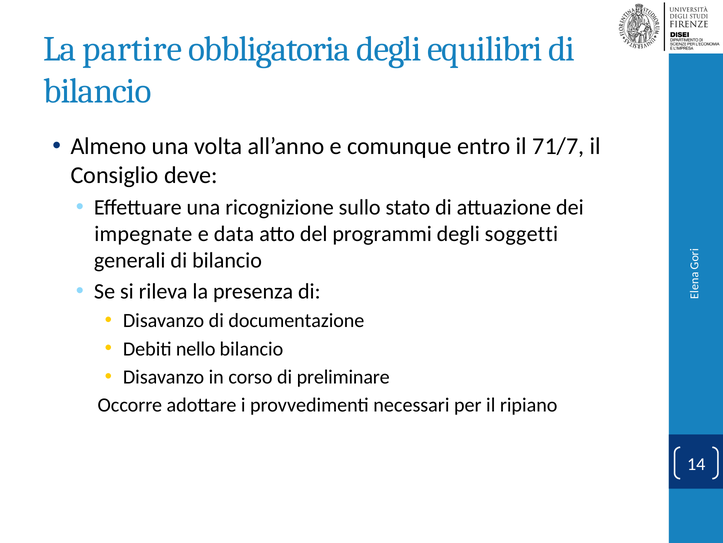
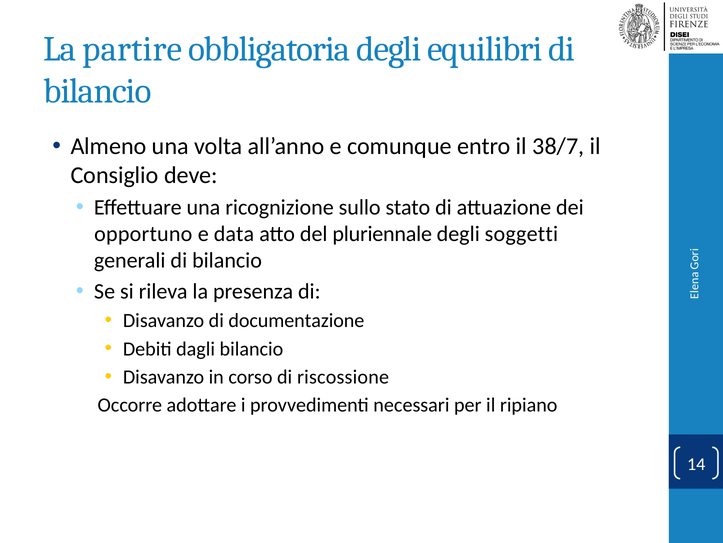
71/7: 71/7 -> 38/7 (558, 146)
impegnate: impegnate -> opportuno (143, 234)
programmi: programmi -> pluriennale (382, 234)
nello: nello -> dagli (196, 348)
preliminare: preliminare -> riscossione (343, 377)
